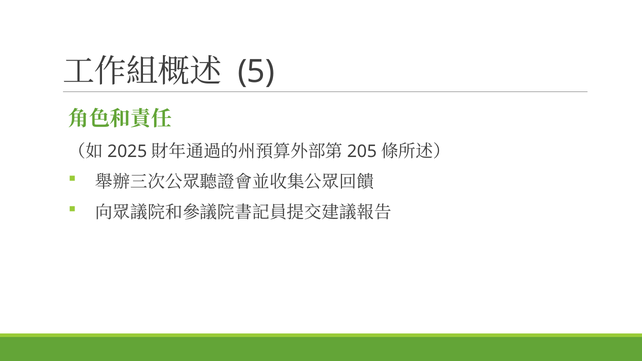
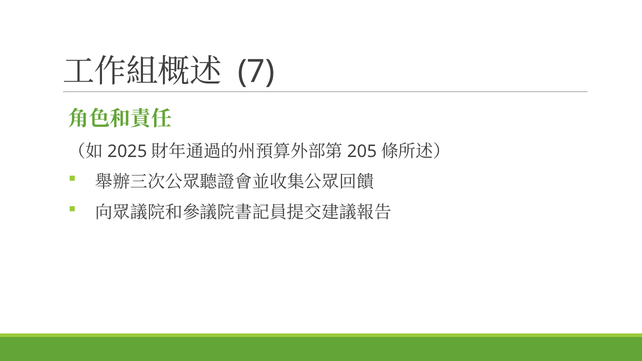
5: 5 -> 7 (256, 72)
